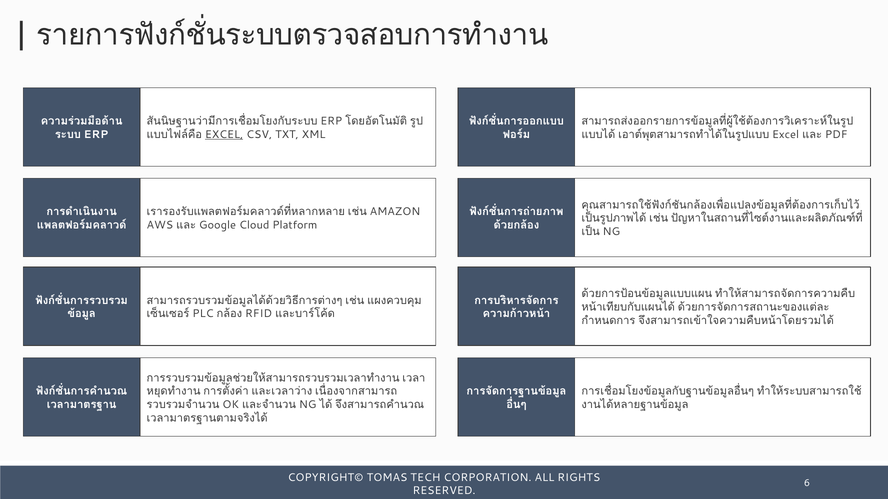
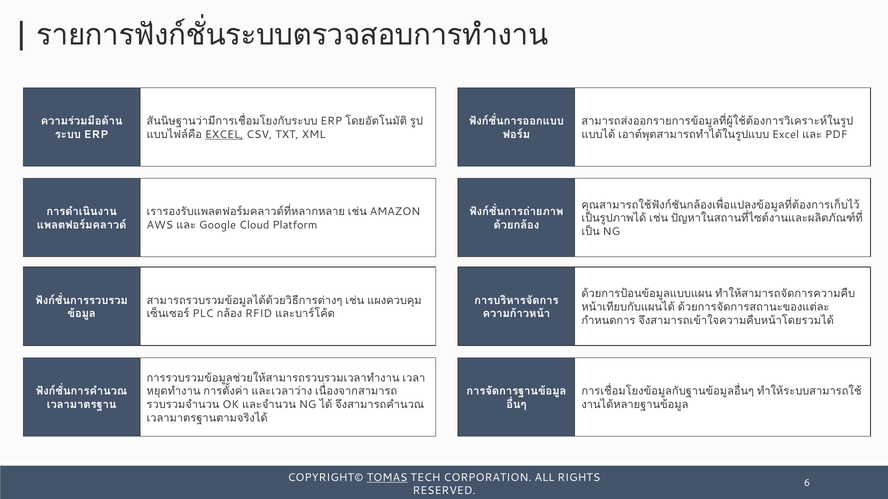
TOMAS underline: none -> present (387, 478)
